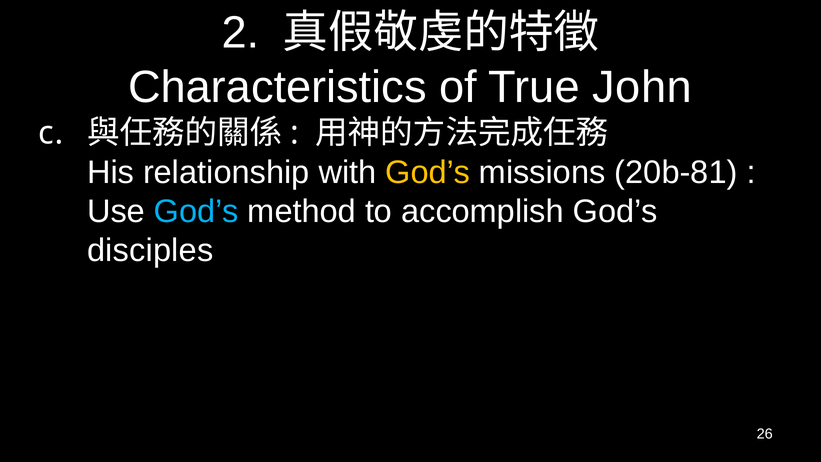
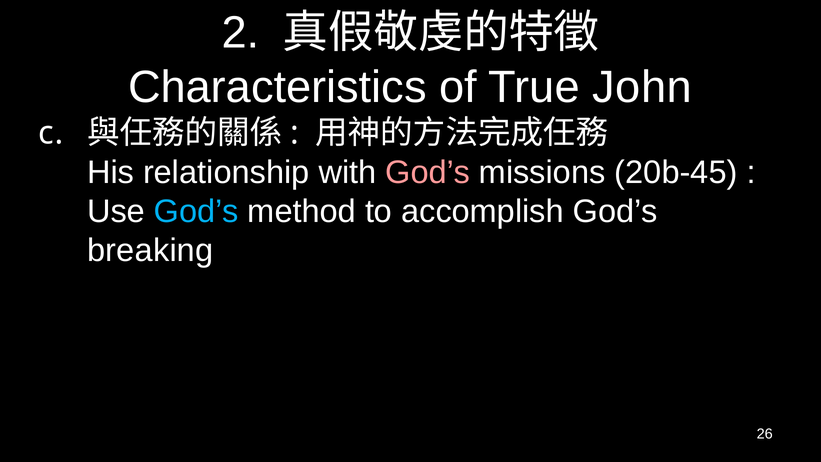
God’s colour: yellow -> pink (428, 172)
20b-81: 20b-81 -> 20b-45 (676, 172)
disciples: disciples -> breaking (150, 250)
